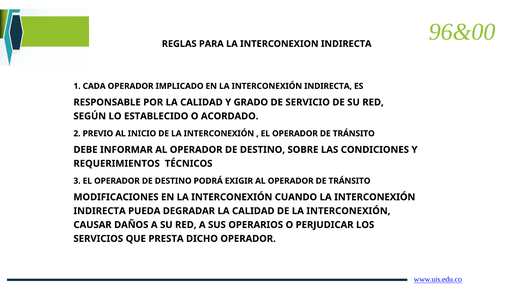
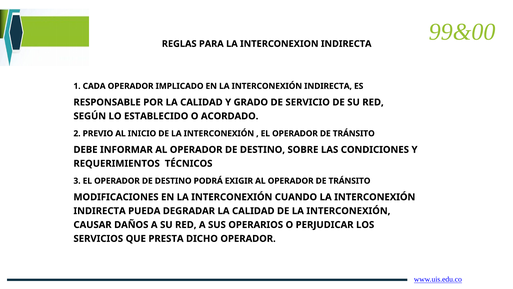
96&00: 96&00 -> 99&00 (462, 32)
